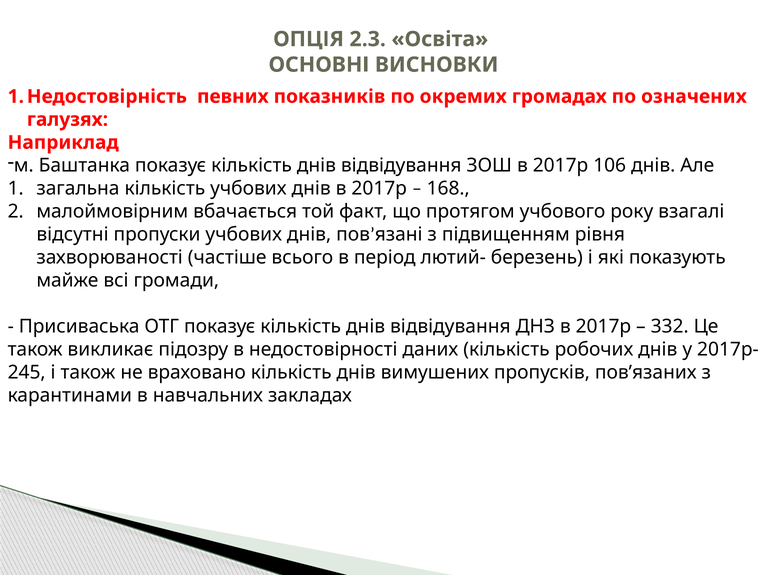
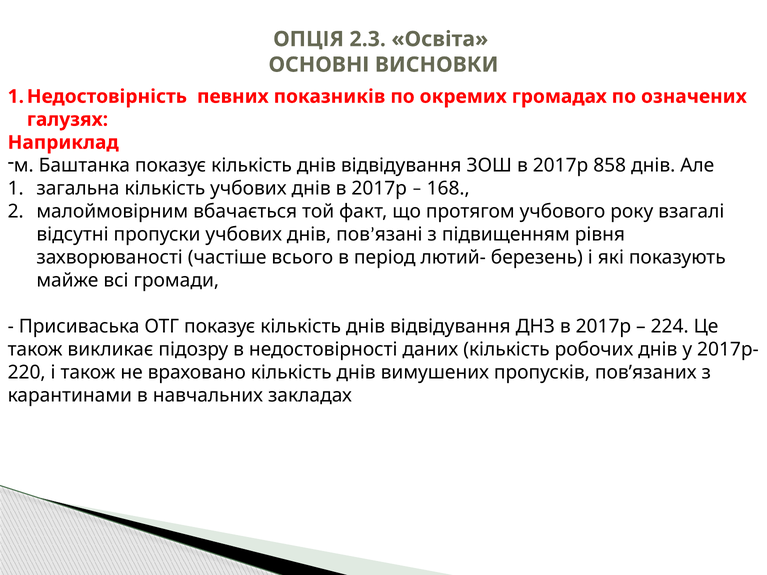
106: 106 -> 858 (610, 166)
332: 332 -> 224 (670, 327)
245: 245 -> 220 (27, 373)
